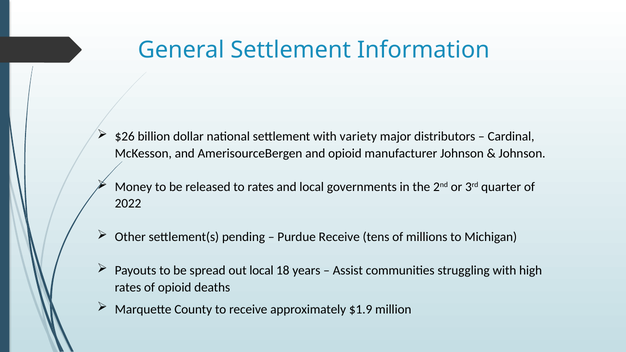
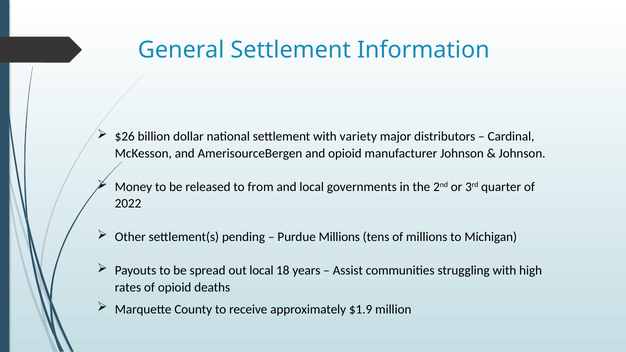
to rates: rates -> from (261, 187)
Purdue Receive: Receive -> Millions (339, 237)
